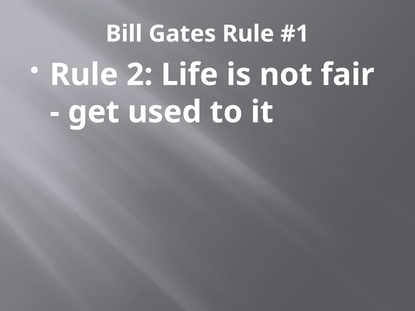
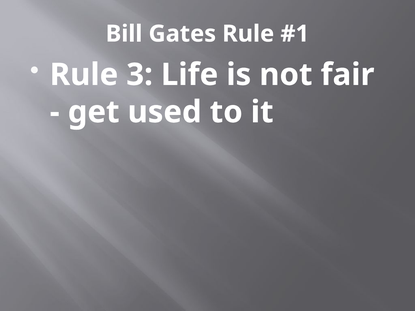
2: 2 -> 3 (140, 75)
